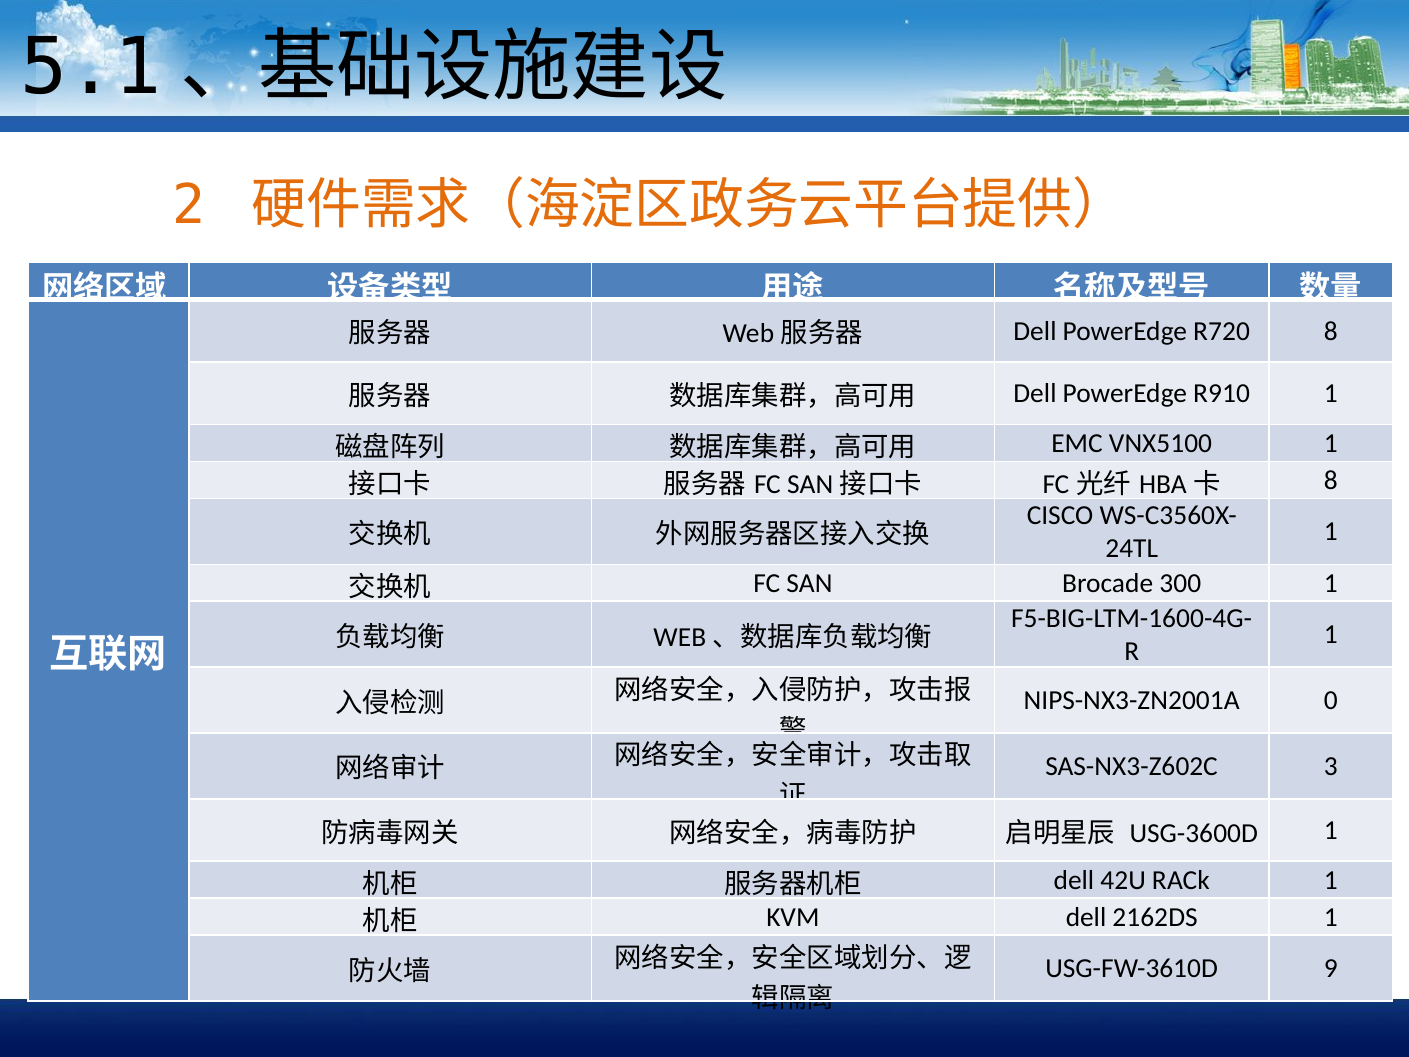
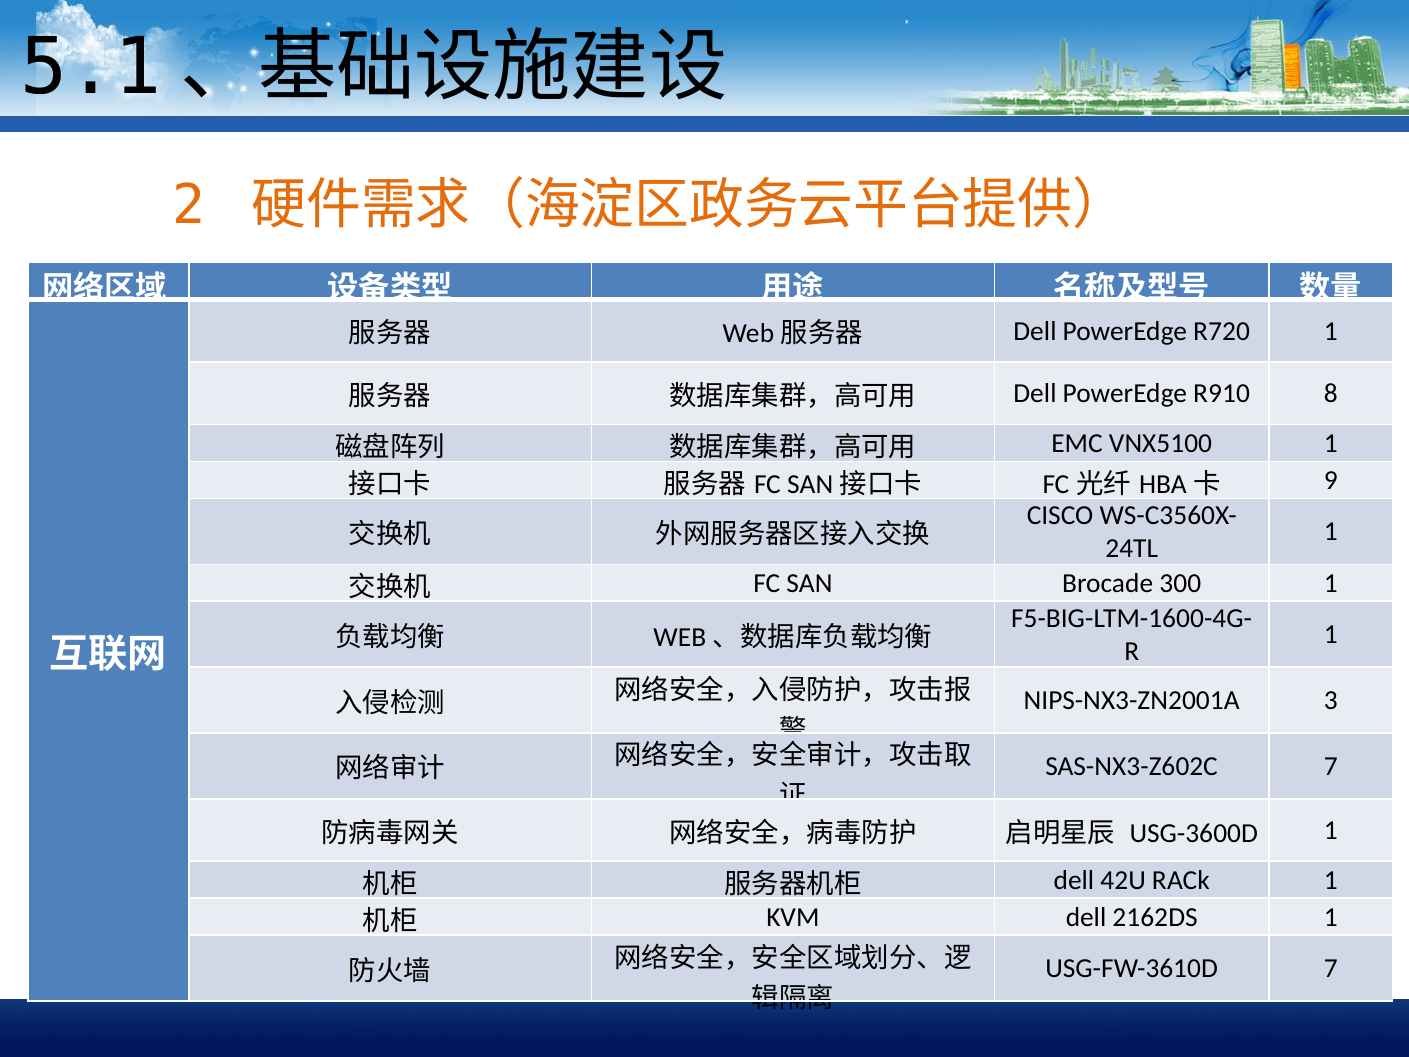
R720 8: 8 -> 1 (1331, 331)
R910 1: 1 -> 8 (1331, 394)
8: 8 -> 9 (1331, 480)
0: 0 -> 3 (1331, 700)
SAS-NX3-Z602C 3: 3 -> 7 (1331, 766)
USG-FW-3610D 9: 9 -> 7 (1331, 968)
